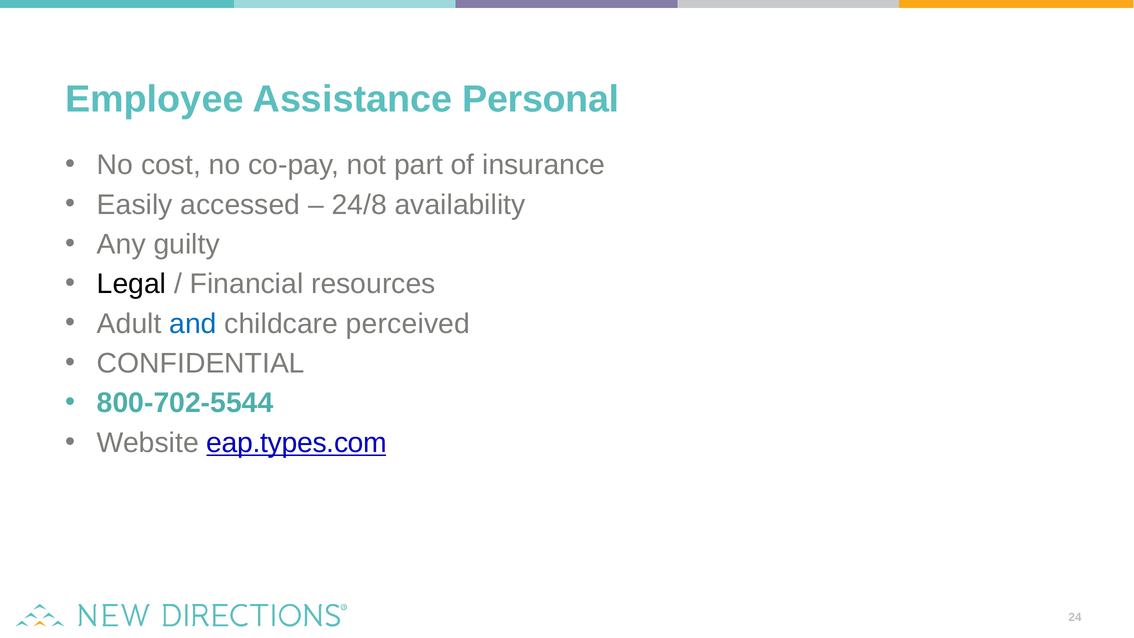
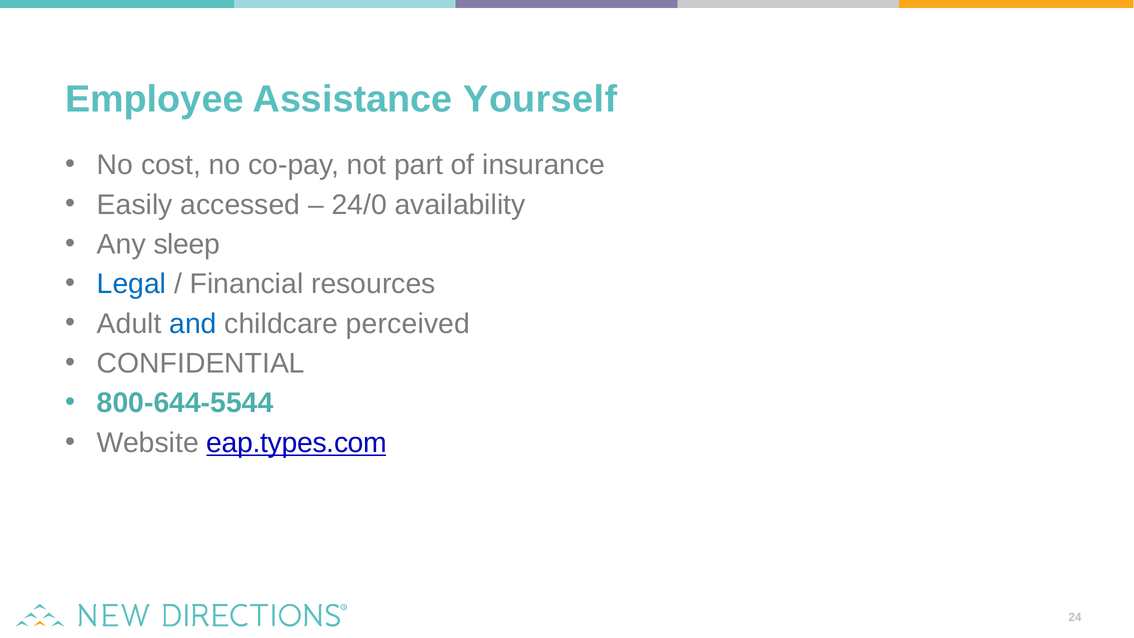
Personal: Personal -> Yourself (540, 99)
24/8: 24/8 -> 24/0 (359, 205)
guilty: guilty -> sleep (187, 244)
Legal colour: black -> blue (132, 284)
800-702-5544: 800-702-5544 -> 800-644-5544 (185, 403)
